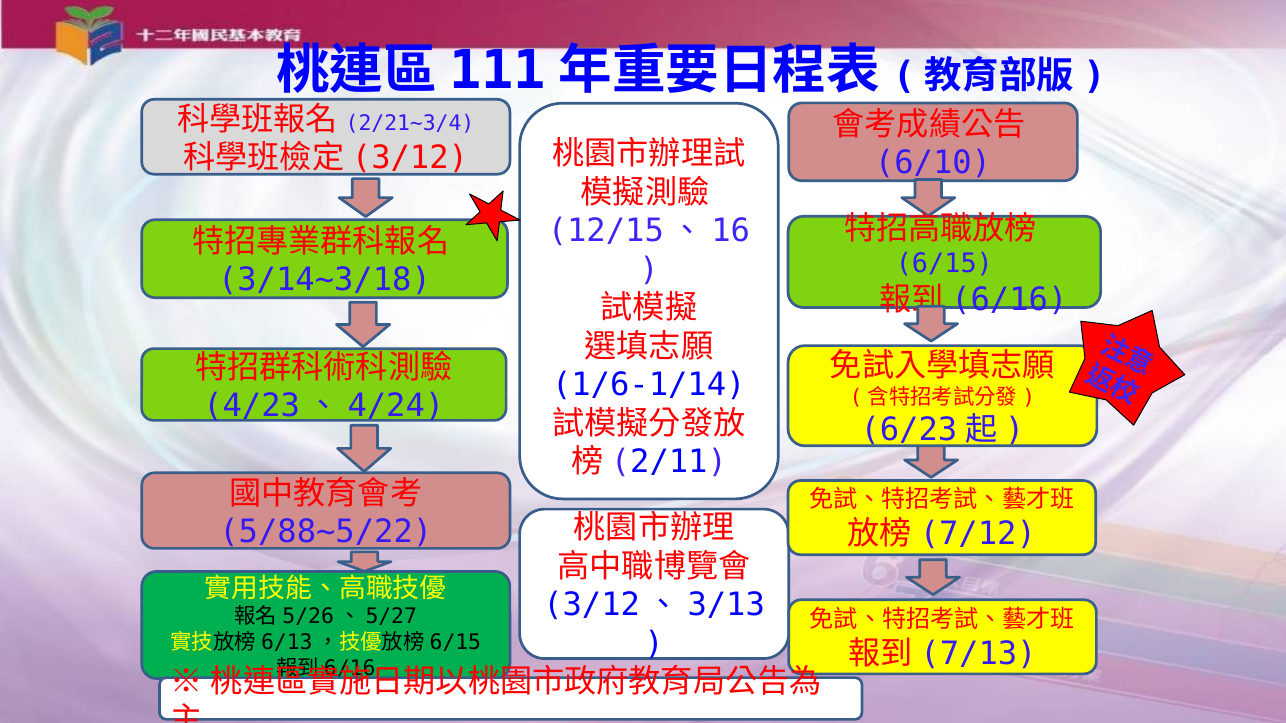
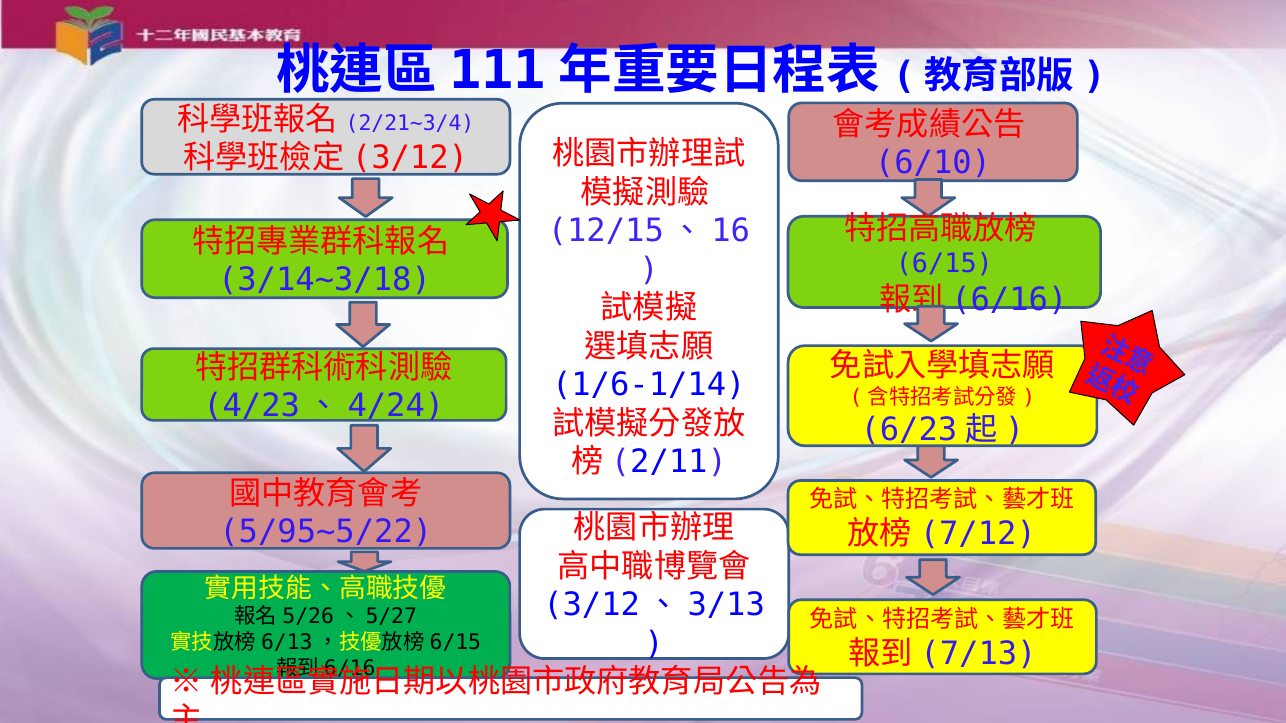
5/88~5/22: 5/88~5/22 -> 5/95~5/22 (326, 532)
